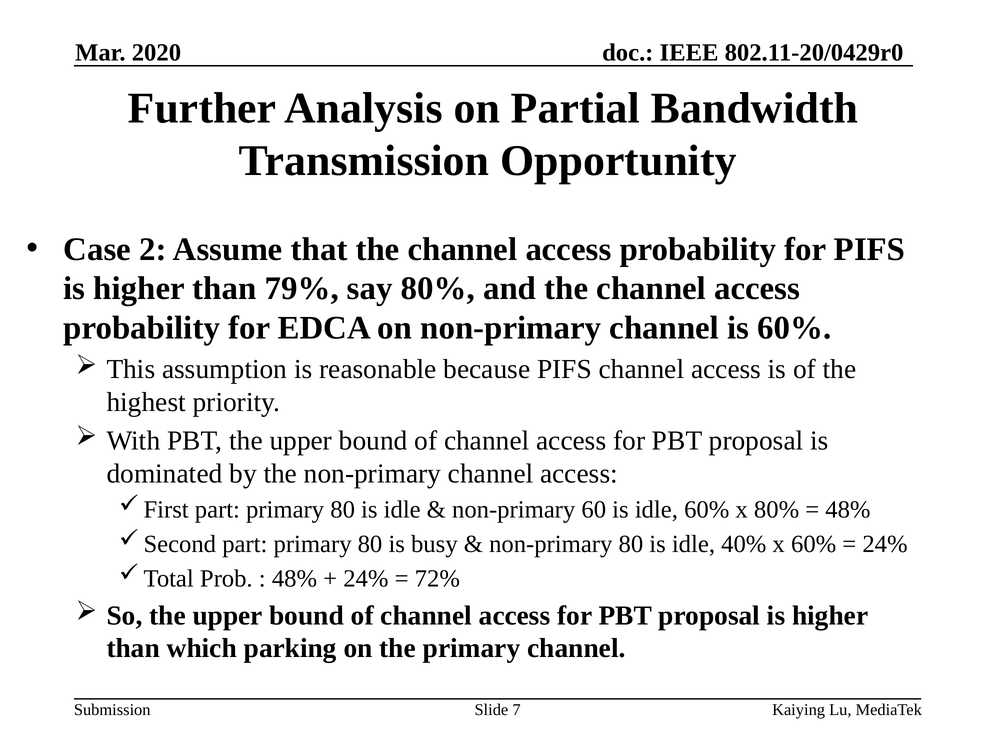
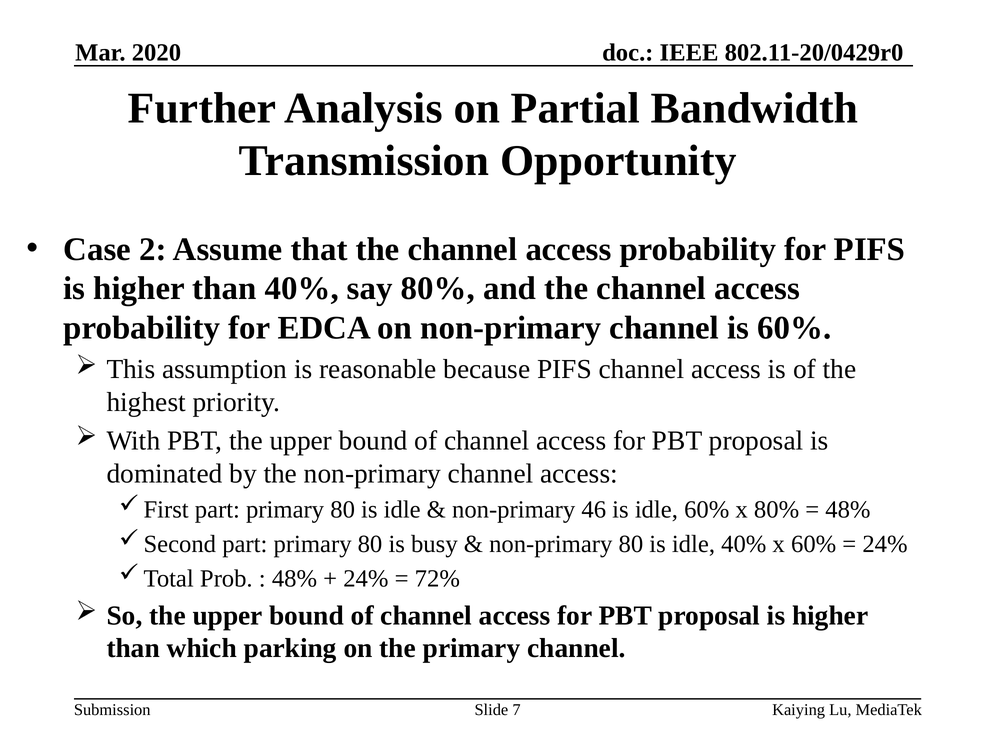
than 79%: 79% -> 40% (302, 289)
60: 60 -> 46 (594, 510)
